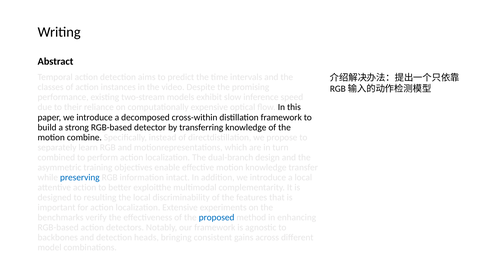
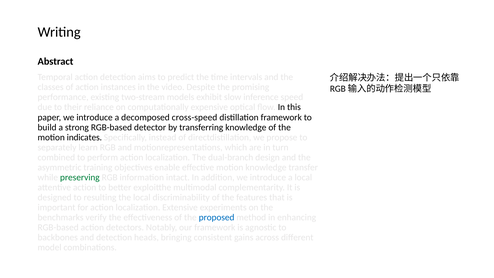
cross-within: cross-within -> cross-speed (195, 117)
combine: combine -> indicates (84, 137)
preserving colour: blue -> green (80, 177)
